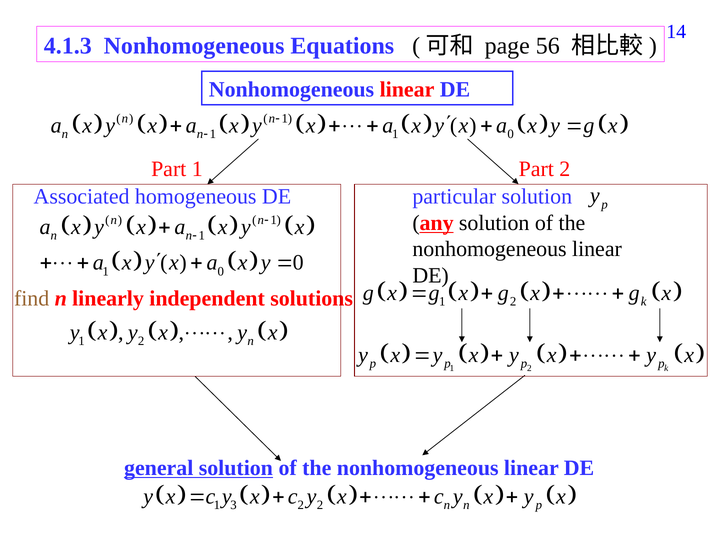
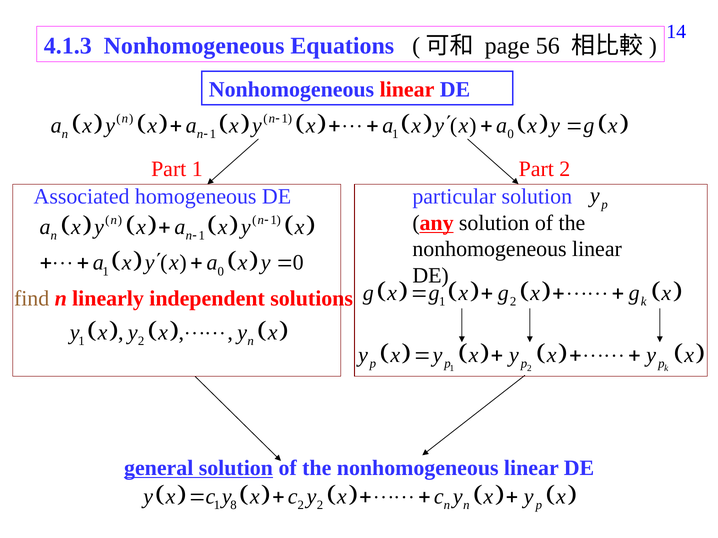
3: 3 -> 8 (234, 505)
